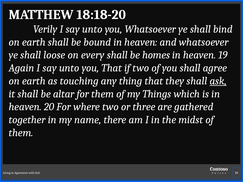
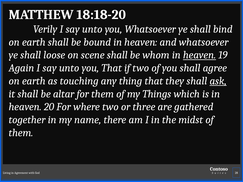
every: every -> scene (93, 55)
homes: homes -> whom (156, 55)
heaven underline: none -> present (199, 55)
